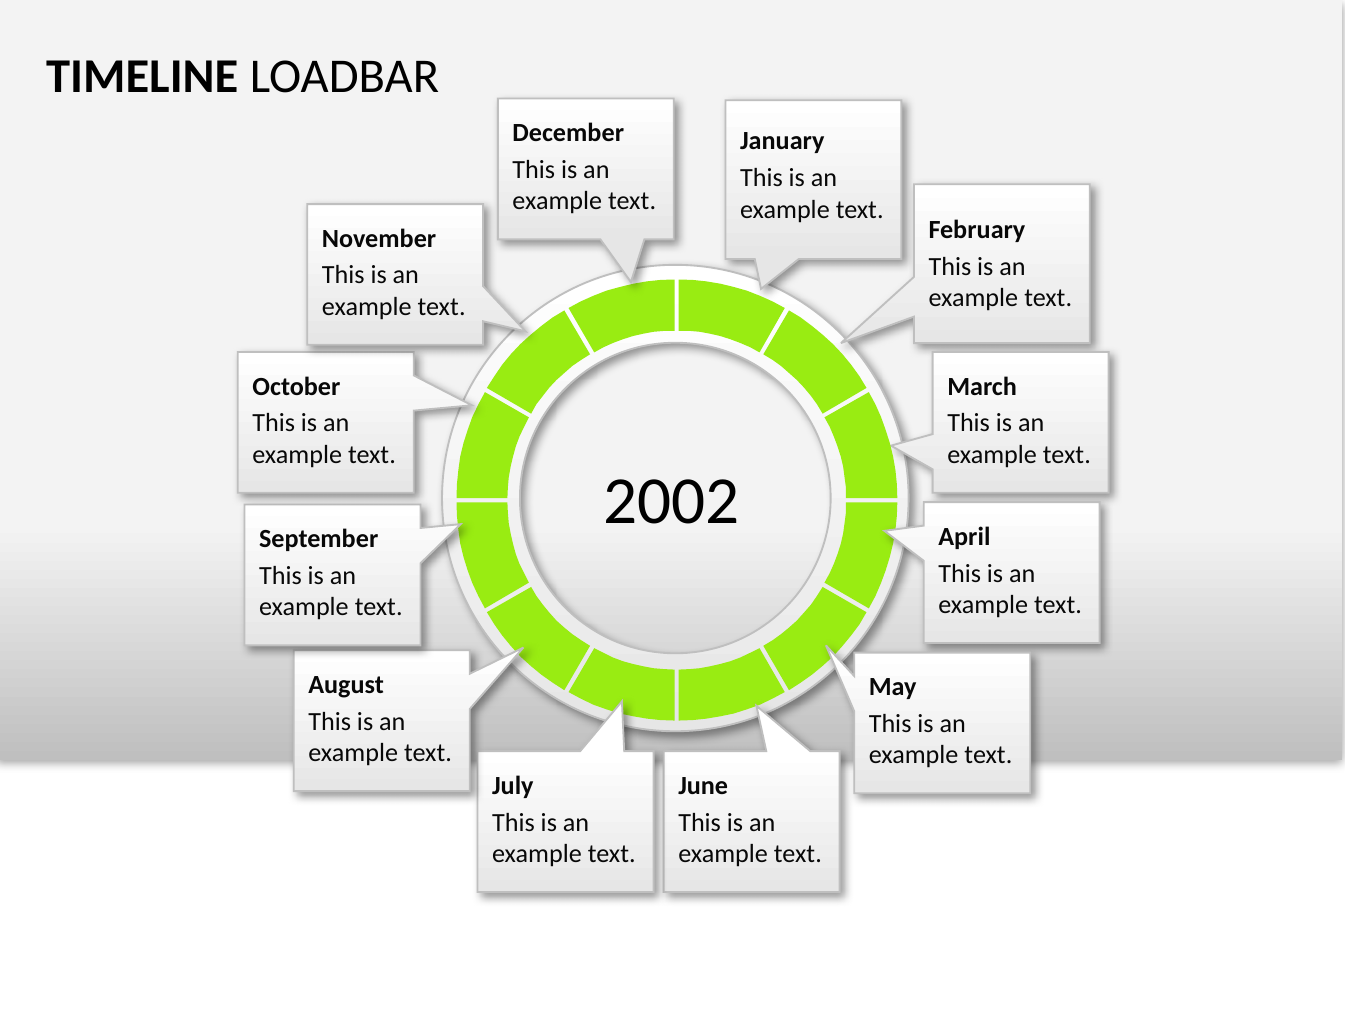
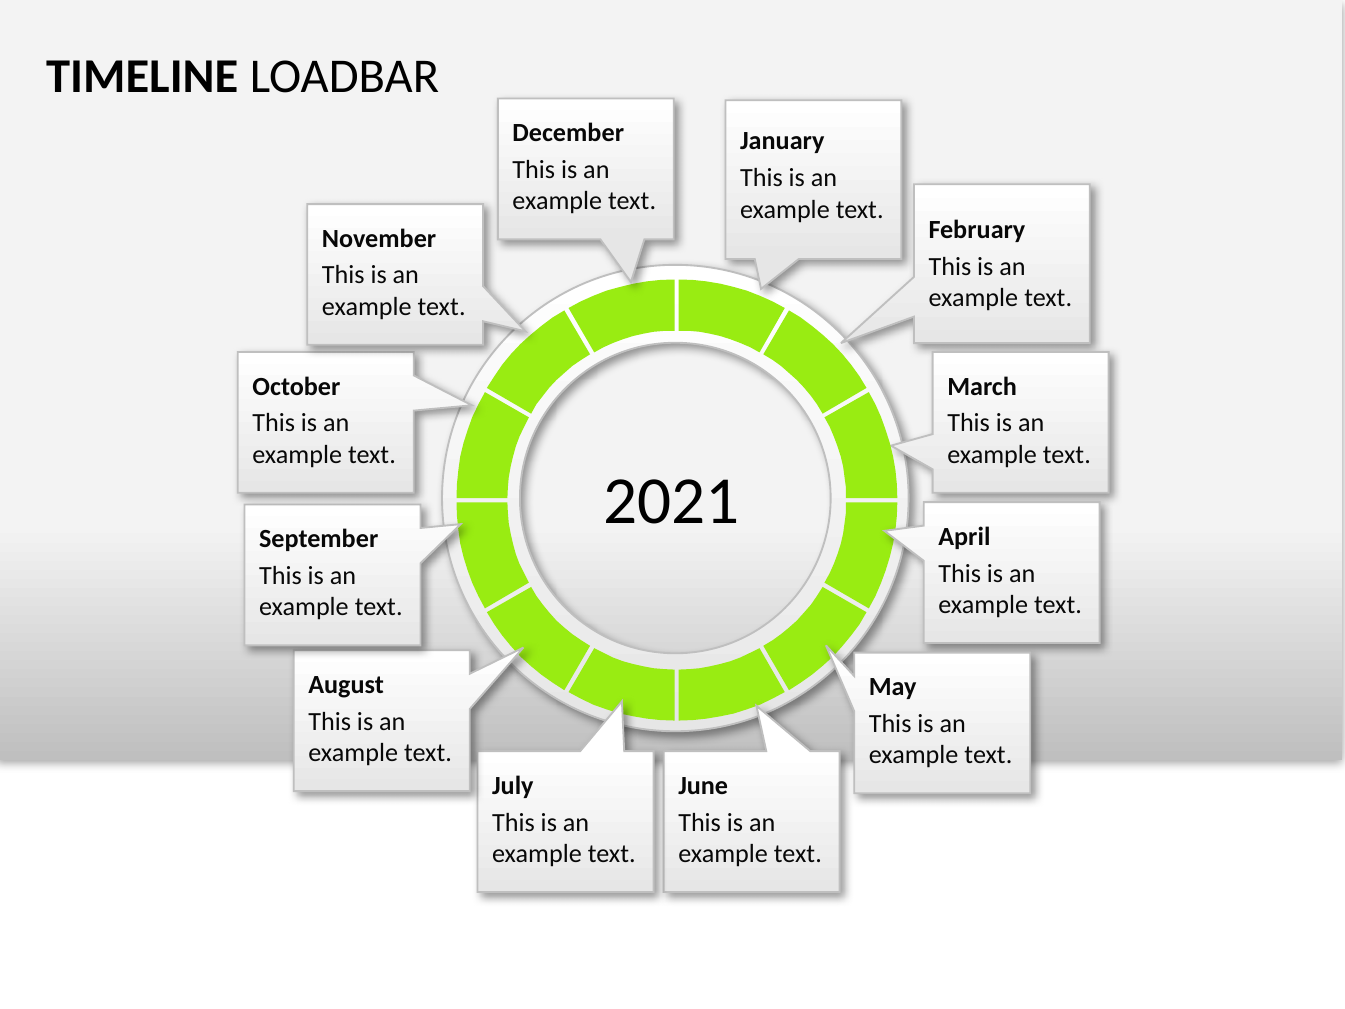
2002: 2002 -> 2021 (672, 501)
